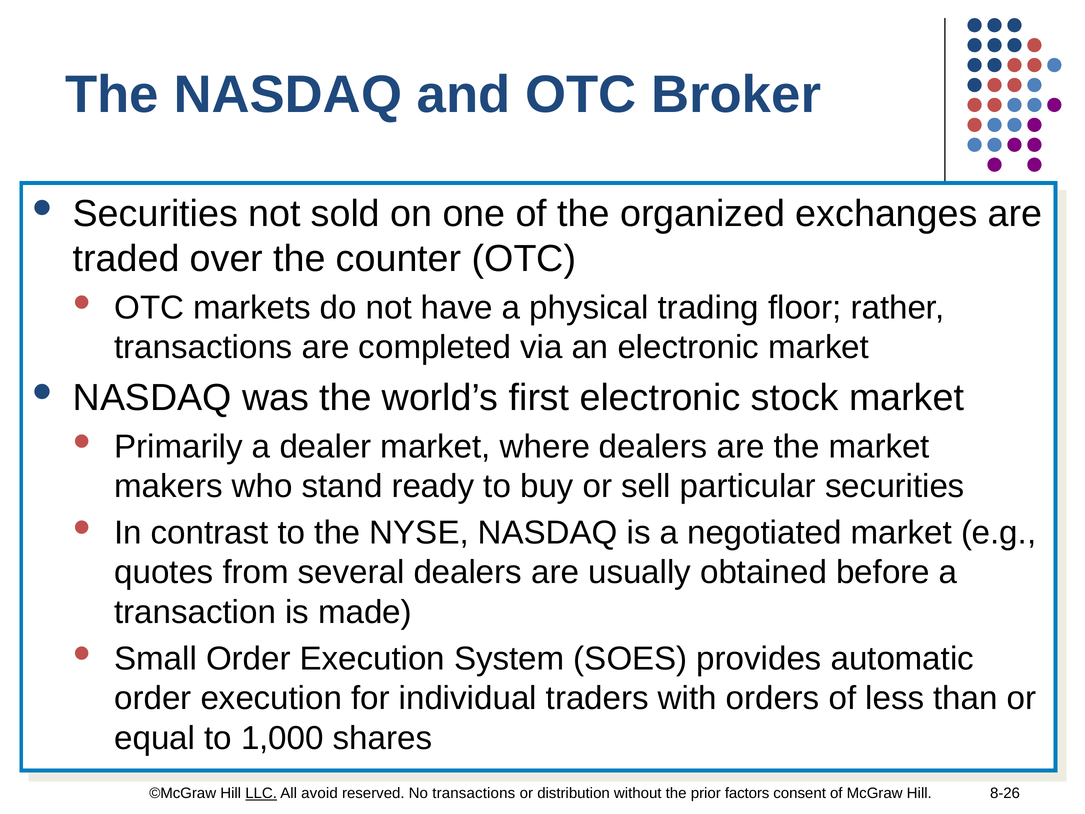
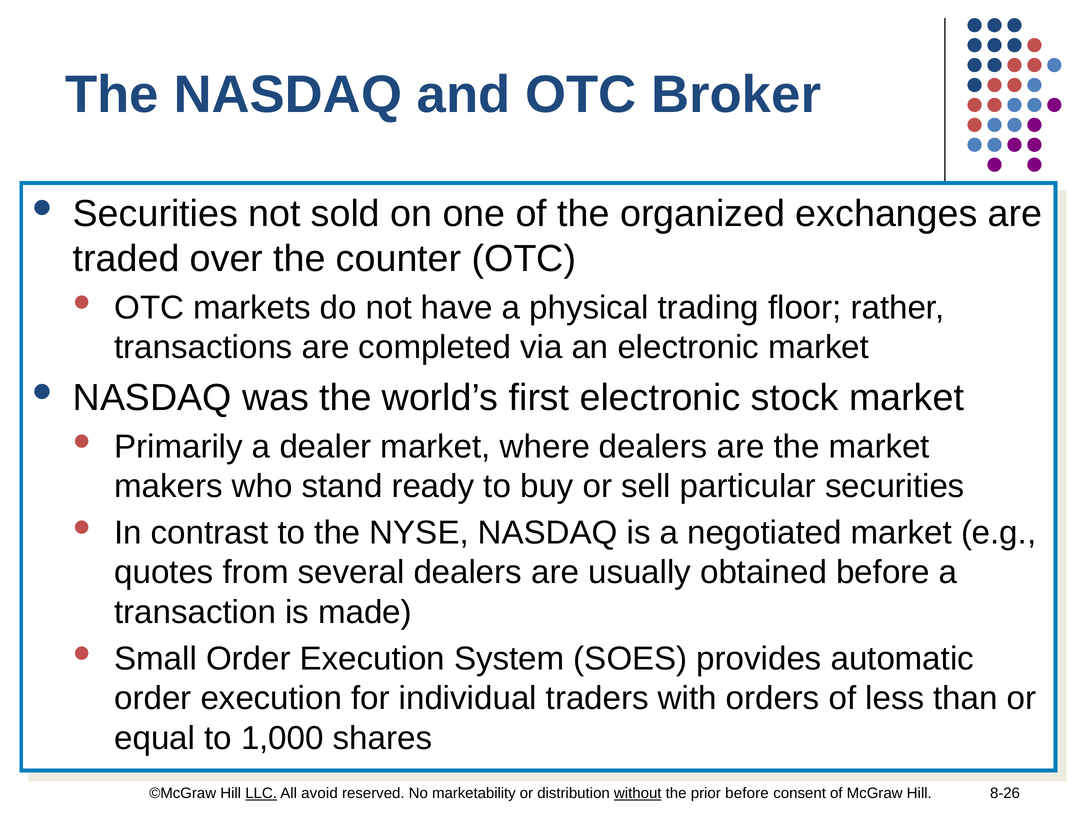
No transactions: transactions -> marketability (474, 793)
without underline: none -> present (638, 793)
prior factors: factors -> before (747, 793)
